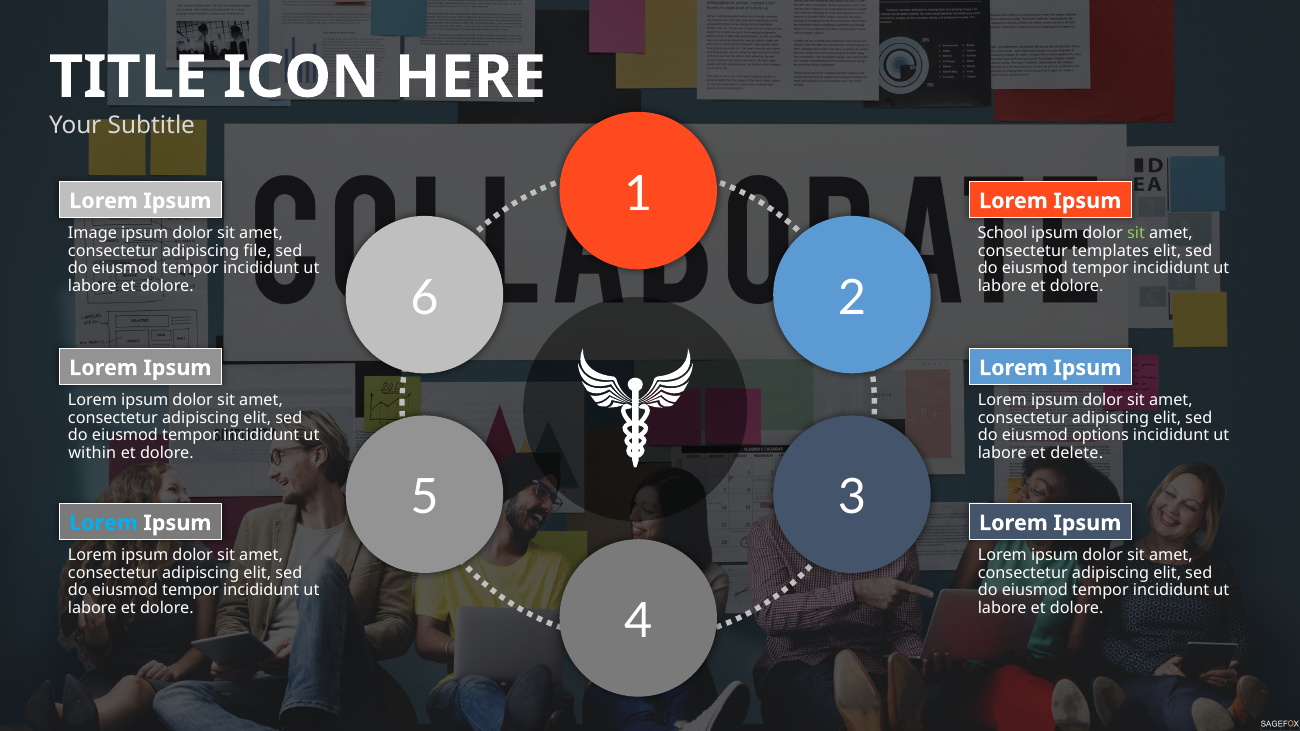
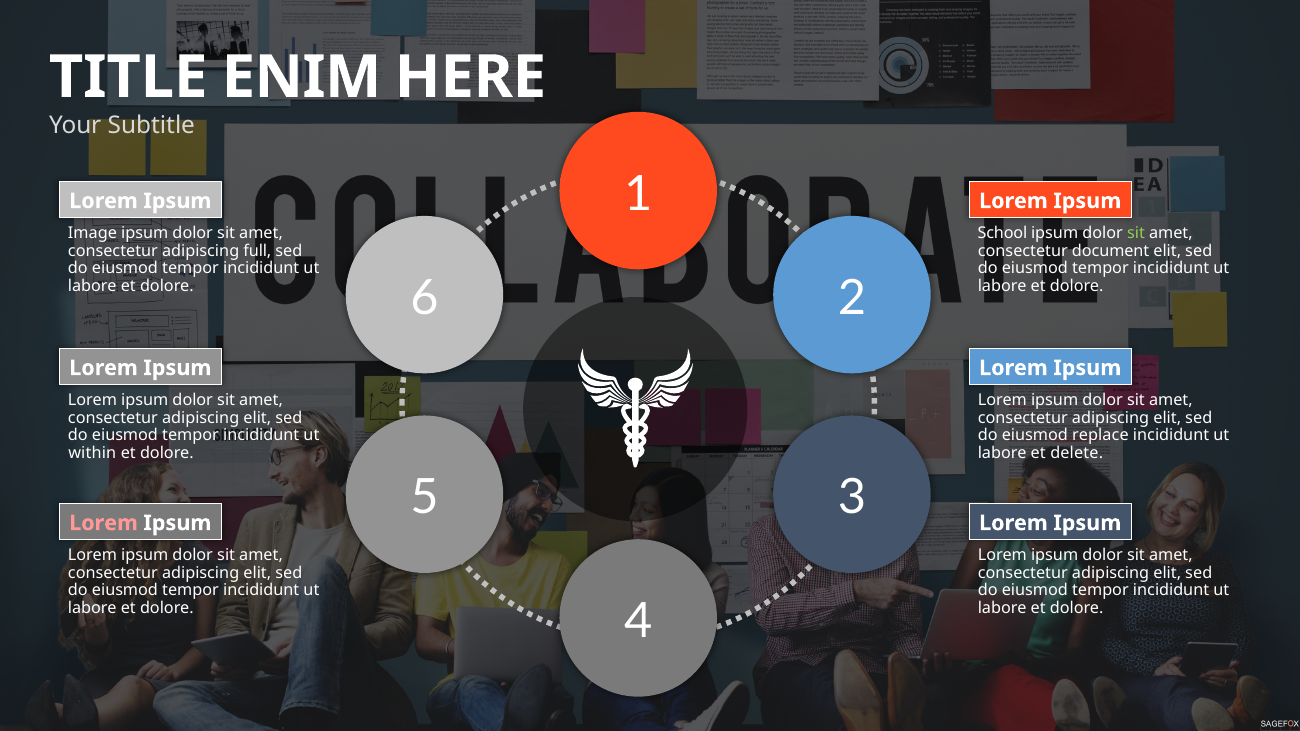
ICON: ICON -> ENIM (301, 77)
file: file -> full (257, 251)
templates: templates -> document (1111, 251)
options: options -> replace (1100, 435)
Lorem colour: light blue -> pink (104, 523)
